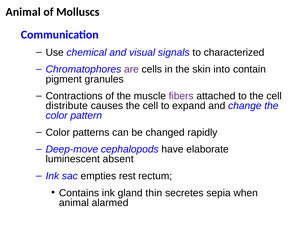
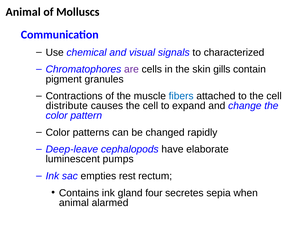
into: into -> gills (222, 69)
fibers colour: purple -> blue (181, 96)
Deep-move: Deep-move -> Deep-leave (72, 149)
absent: absent -> pumps (118, 159)
thin: thin -> four (154, 193)
